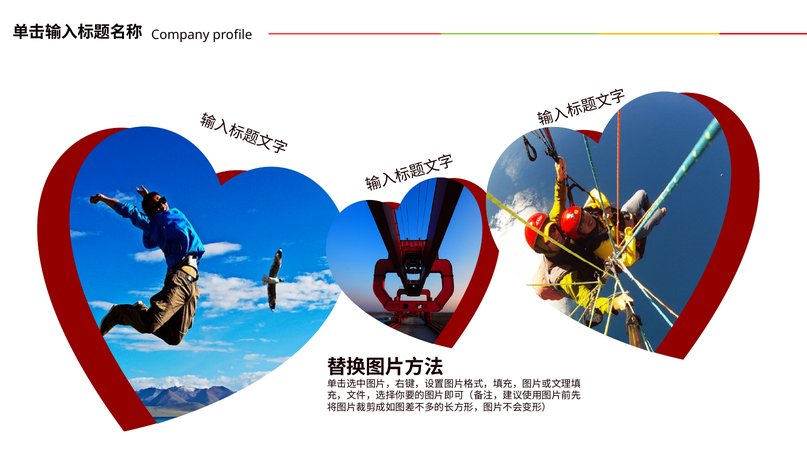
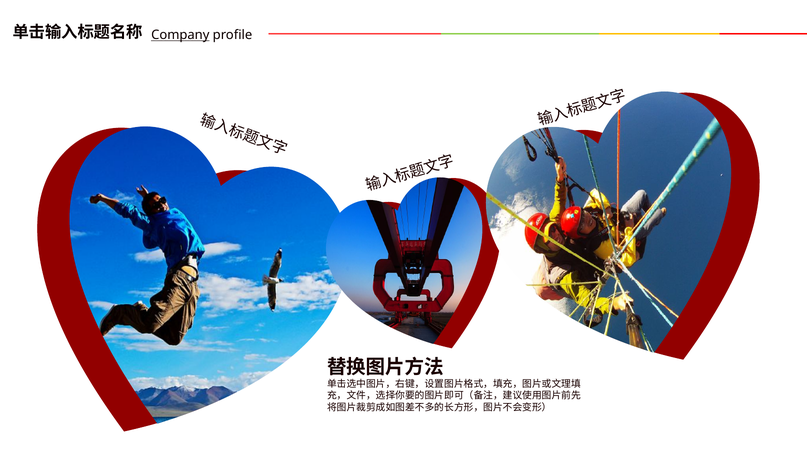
Company underline: none -> present (180, 35)
